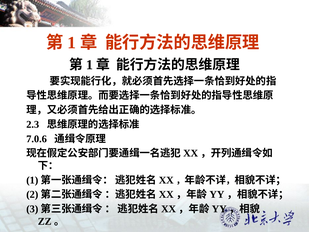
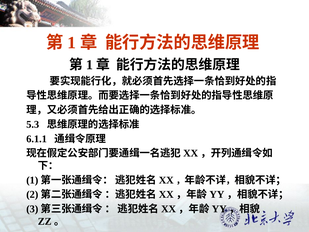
2.3: 2.3 -> 5.3 (33, 124)
7.0.6: 7.0.6 -> 6.1.1 (37, 139)
